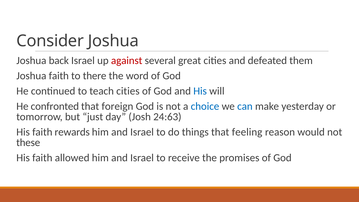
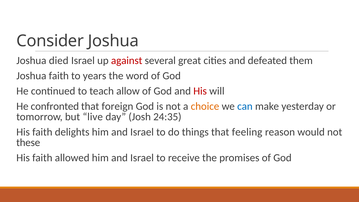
back: back -> died (59, 61)
there: there -> years (95, 76)
teach cities: cities -> allow (128, 91)
His colour: blue -> red (200, 91)
choice colour: blue -> orange (205, 106)
just: just -> live (93, 117)
24:63: 24:63 -> 24:35 (167, 117)
rewards: rewards -> delights (72, 132)
